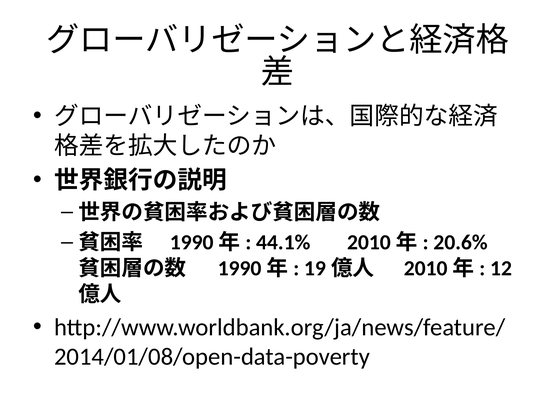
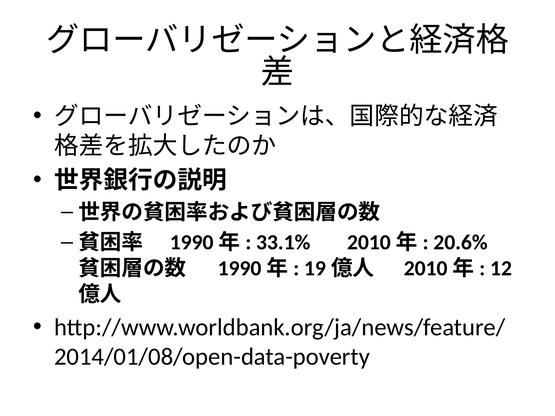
44.1%: 44.1% -> 33.1% (283, 243)
